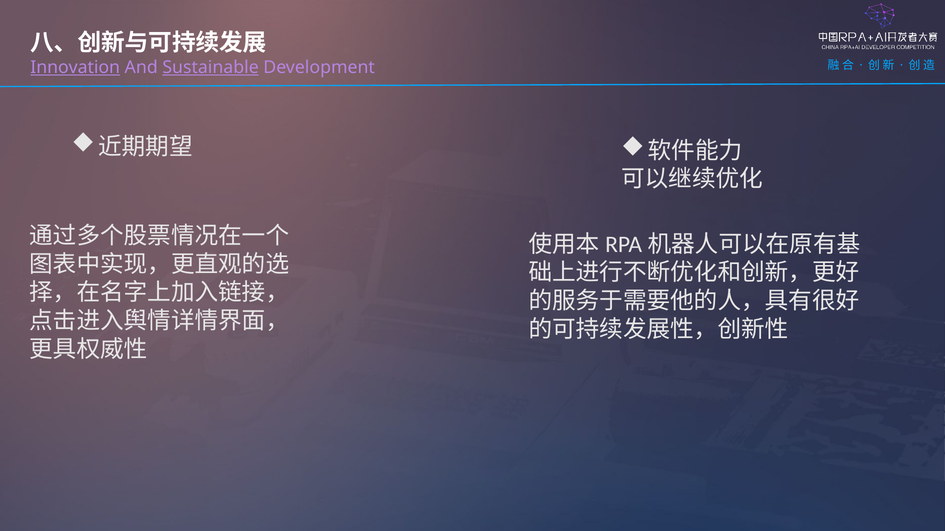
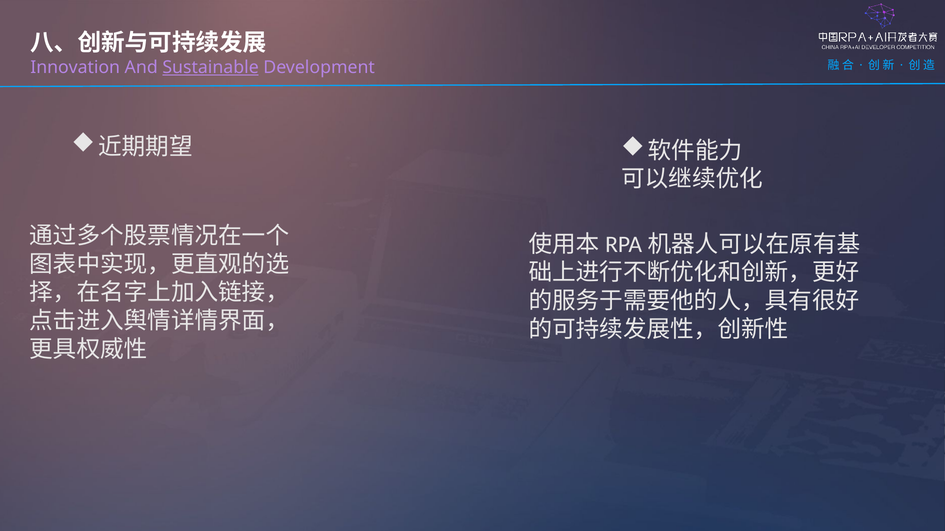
Innovation underline: present -> none (75, 68)
